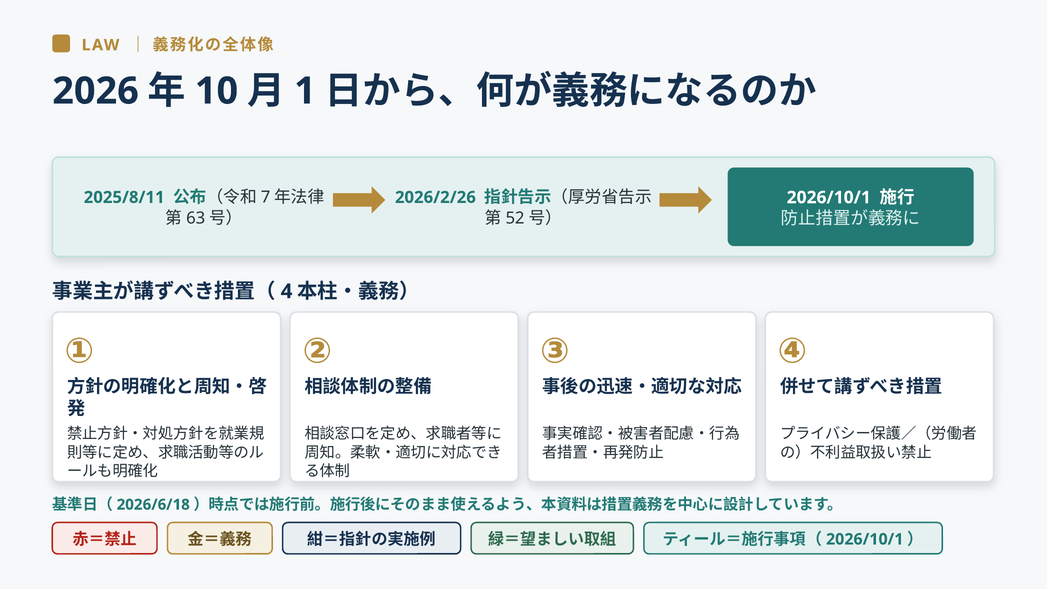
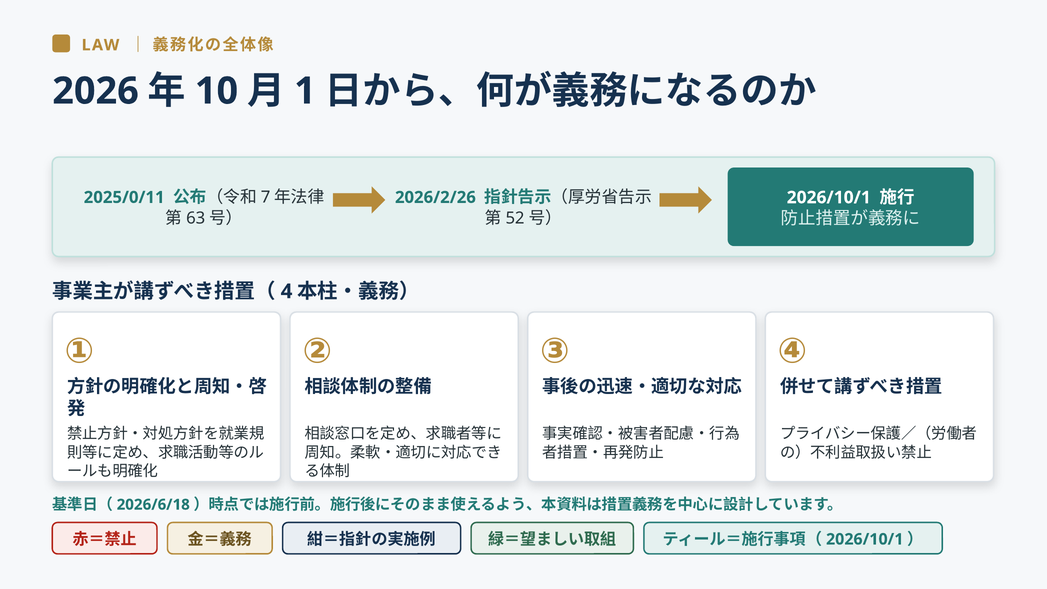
2025/8/11: 2025/8/11 -> 2025/0/11 (124, 197)
